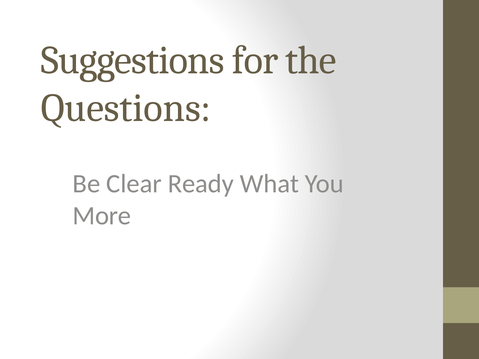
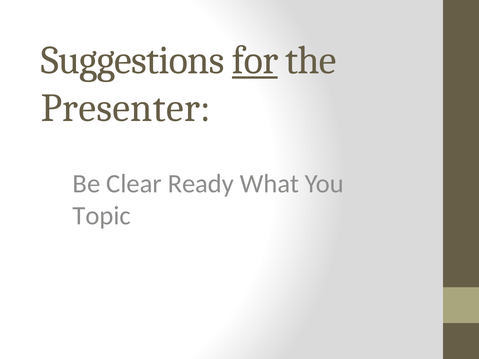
for underline: none -> present (255, 60)
Questions: Questions -> Presenter (126, 108)
More: More -> Topic (102, 216)
